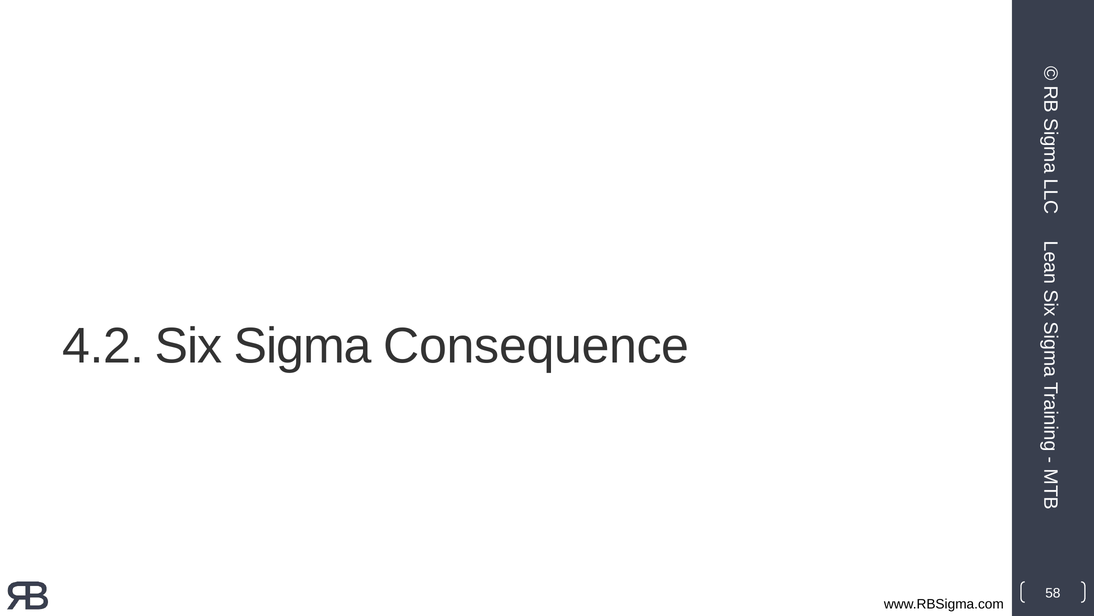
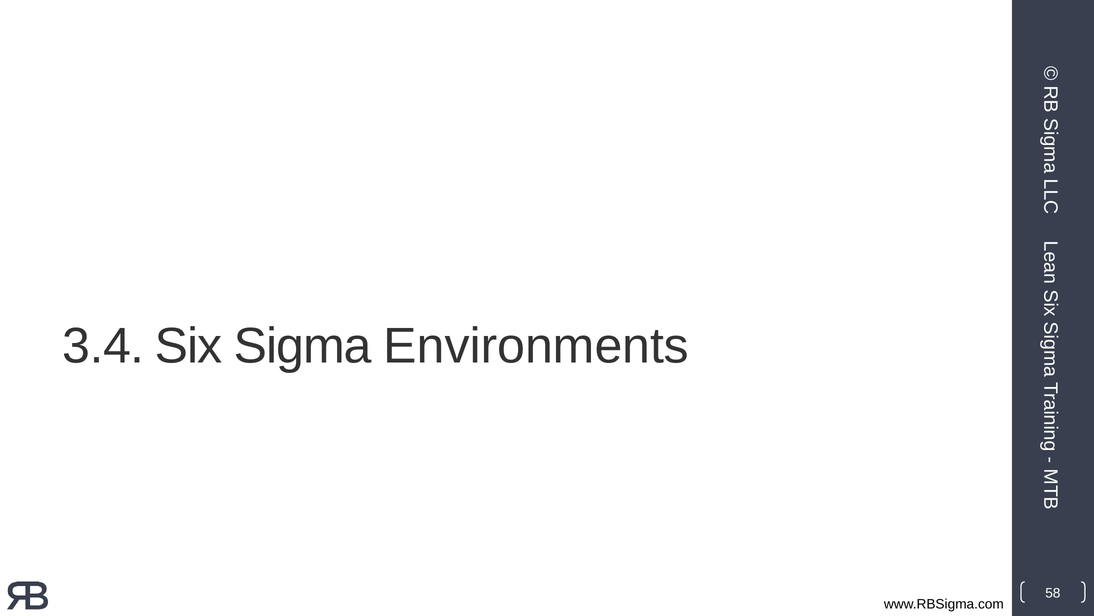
4.2: 4.2 -> 3.4 (103, 346)
Consequence: Consequence -> Environments (536, 346)
